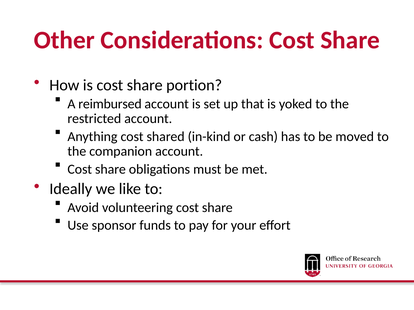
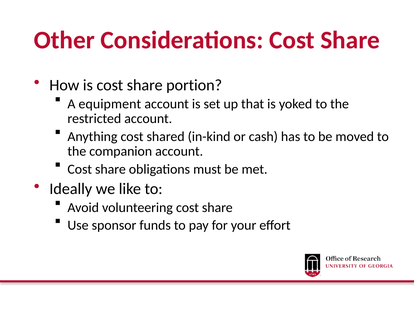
reimbursed: reimbursed -> equipment (110, 104)
